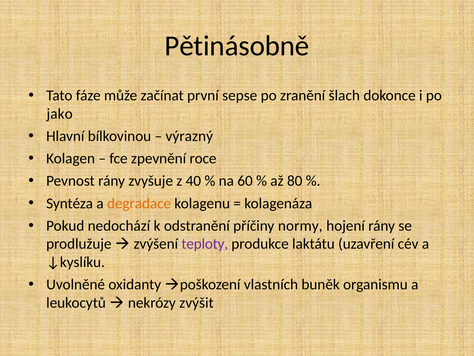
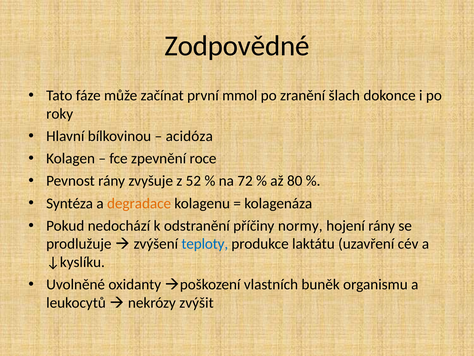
Pětinásobně: Pětinásobně -> Zodpovědné (237, 46)
sepse: sepse -> mmol (240, 95)
jako: jako -> roky (60, 114)
výrazný: výrazný -> acidóza (189, 136)
40: 40 -> 52 (193, 181)
60: 60 -> 72 (245, 181)
teploty colour: purple -> blue (205, 244)
